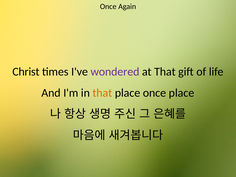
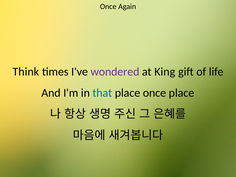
Christ: Christ -> Think (26, 72)
at That: That -> King (165, 72)
that colour: orange -> blue (102, 93)
